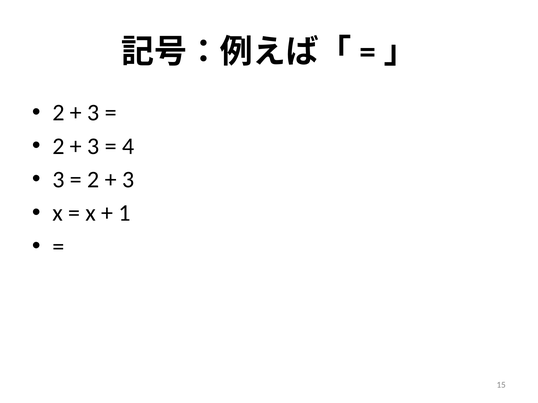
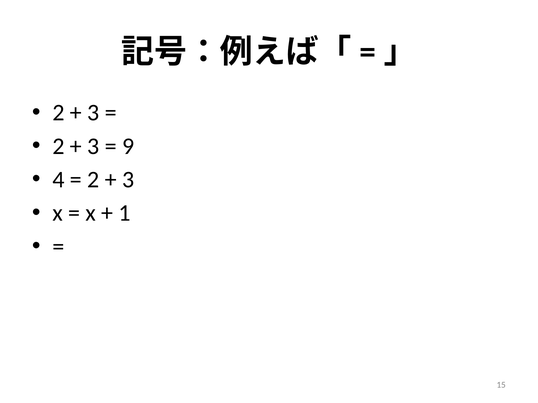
4: 4 -> 9 (128, 146)
3: 3 -> 4 (59, 180)
